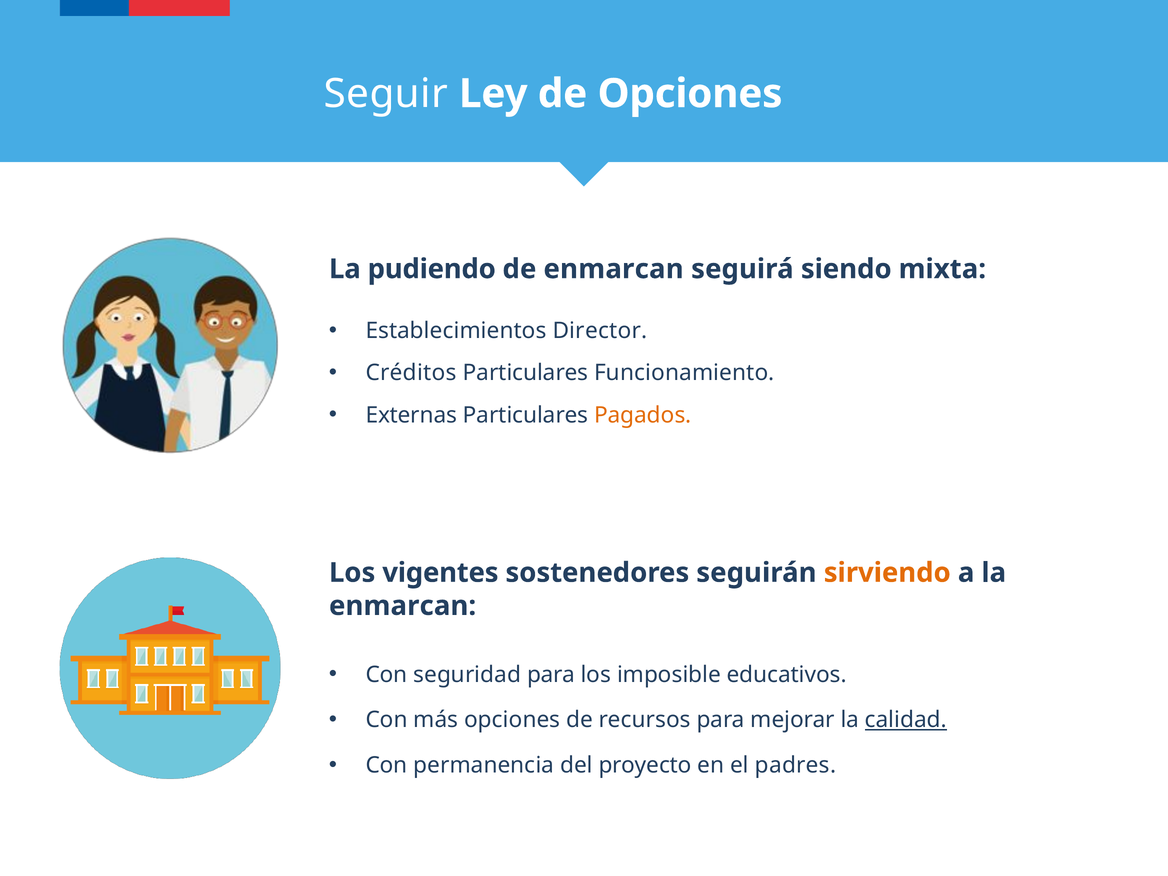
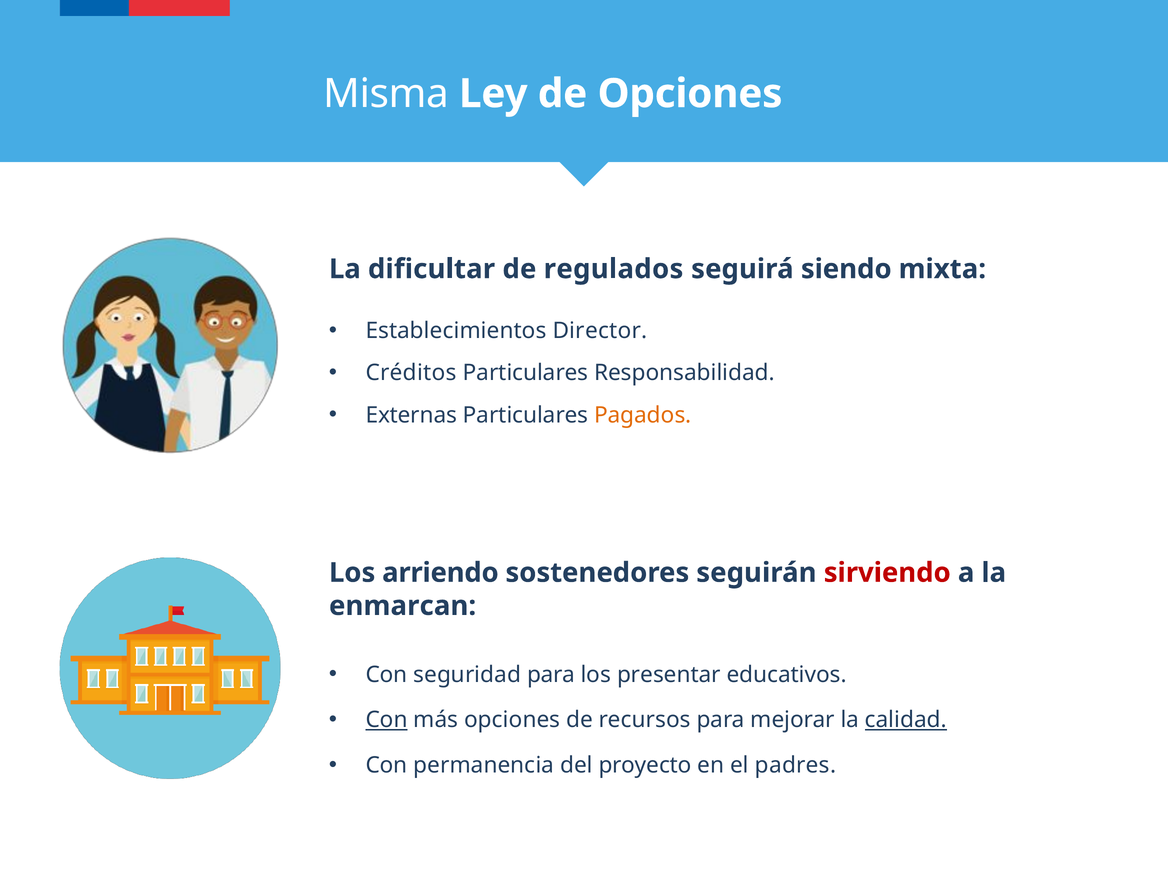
Seguir: Seguir -> Misma (386, 94)
pudiendo: pudiendo -> dificultar (432, 269)
de enmarcan: enmarcan -> regulados (614, 269)
Funcionamiento: Funcionamiento -> Responsabilidad (684, 373)
vigentes: vigentes -> arriendo (440, 573)
sirviendo colour: orange -> red (887, 573)
imposible: imposible -> presentar (669, 675)
Con underline: none -> present (387, 720)
